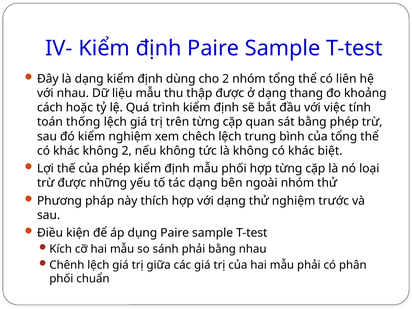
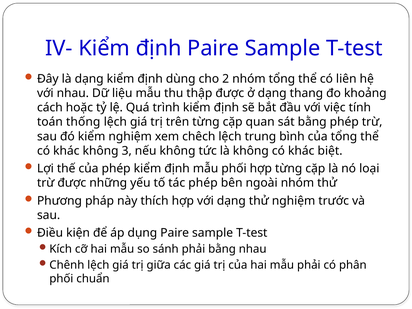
không 2: 2 -> 3 (127, 151)
tác dạng: dạng -> phép (203, 183)
